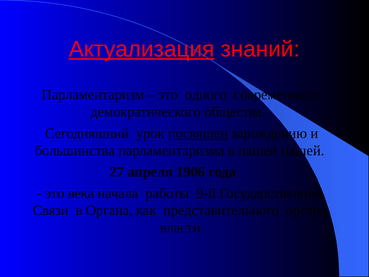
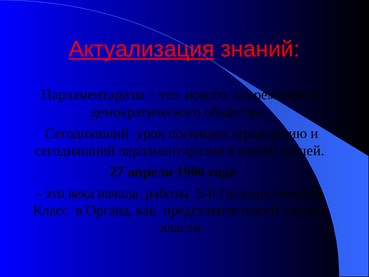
одного: одного -> нового (206, 95)
посвящен underline: present -> none (198, 133)
большинства: большинства -> сегодняшний (75, 150)
9-й: 9-й -> 5-й (206, 193)
Связи: Связи -> Класс (51, 210)
